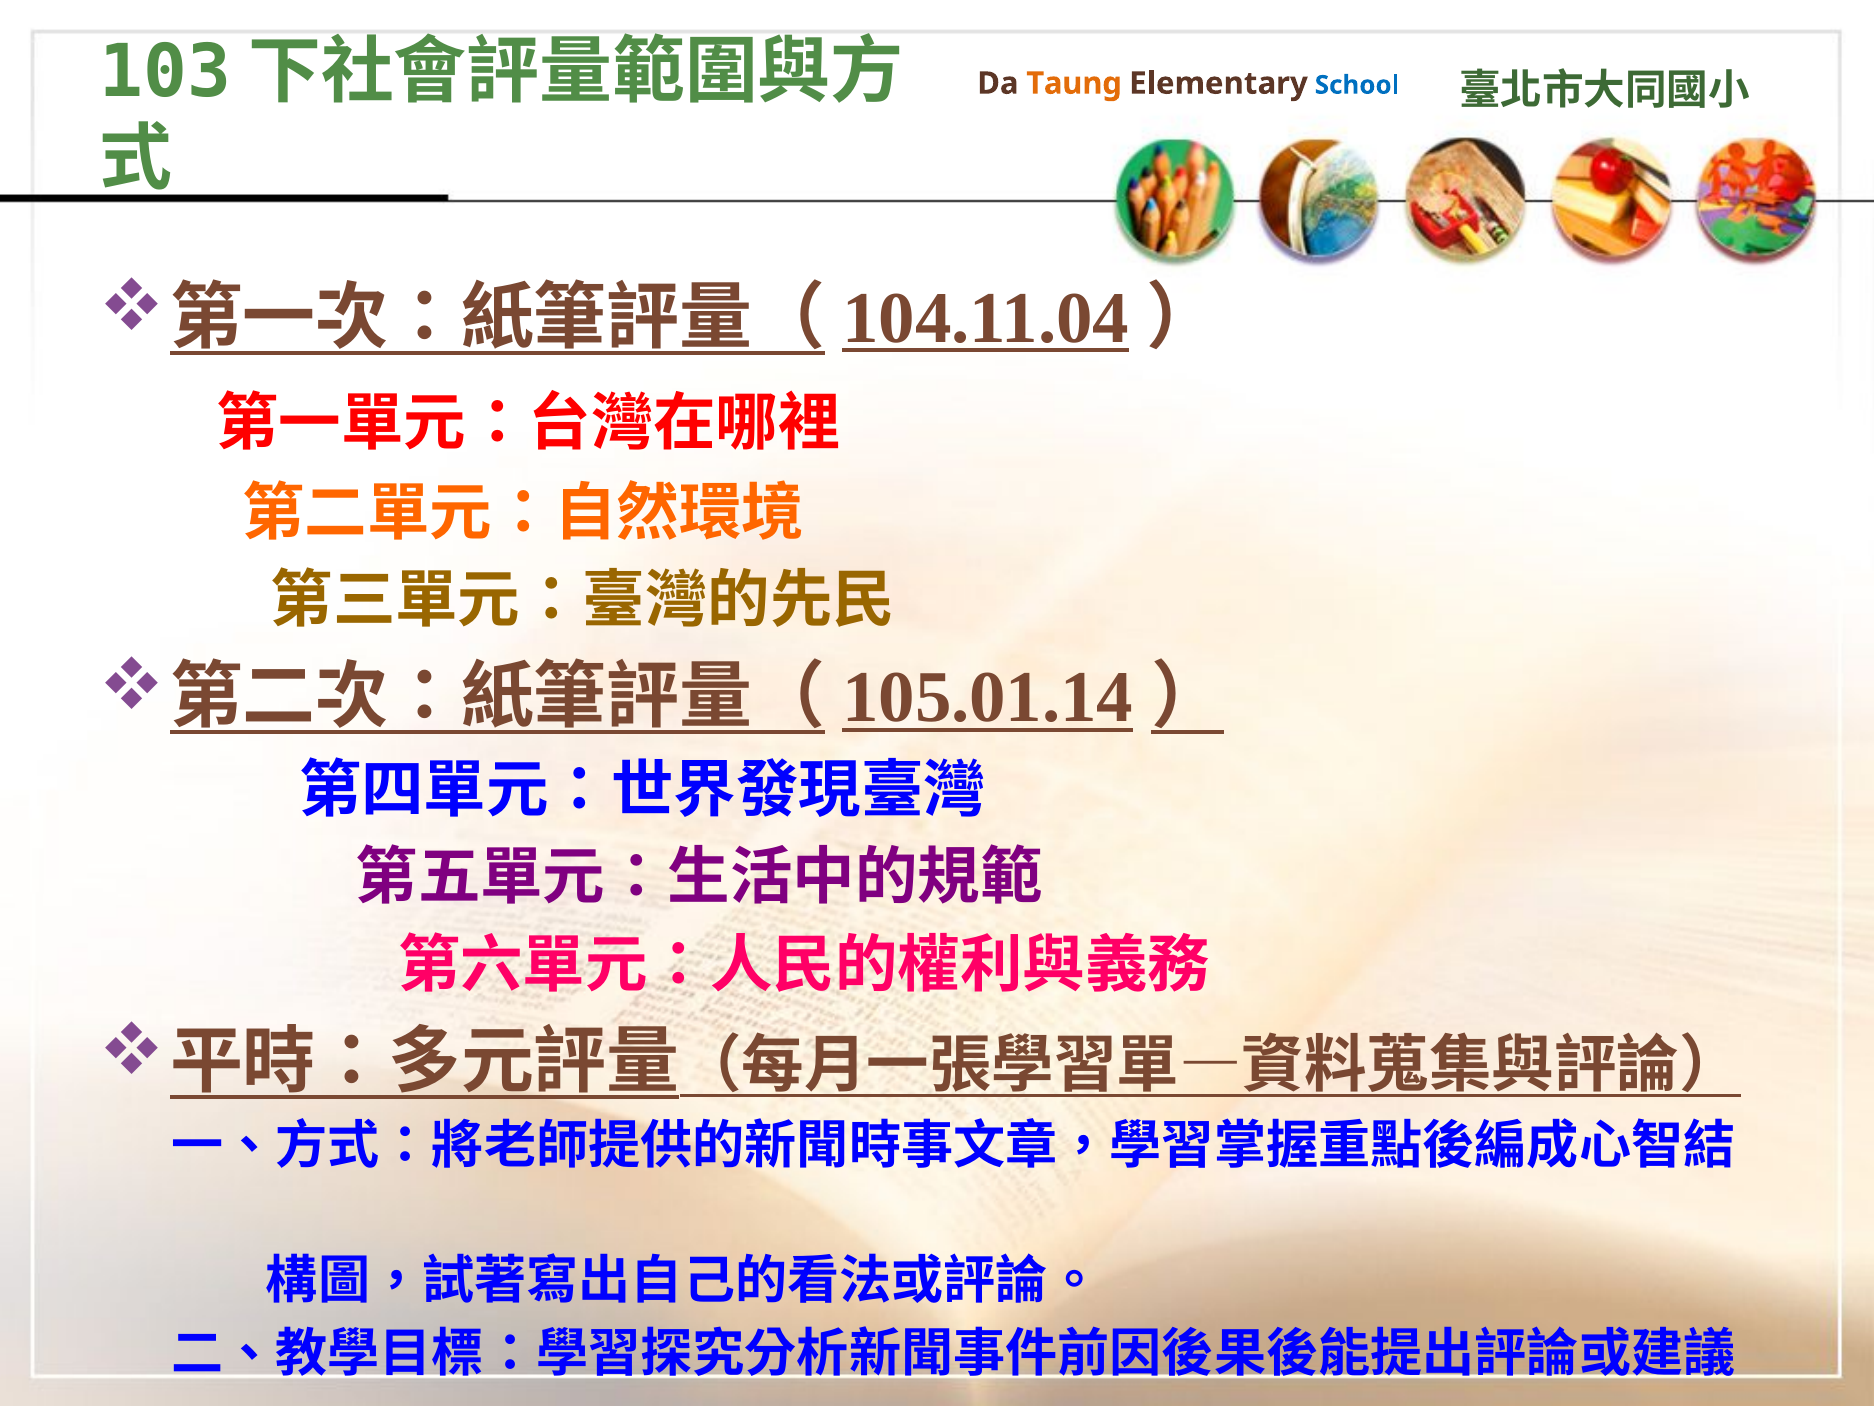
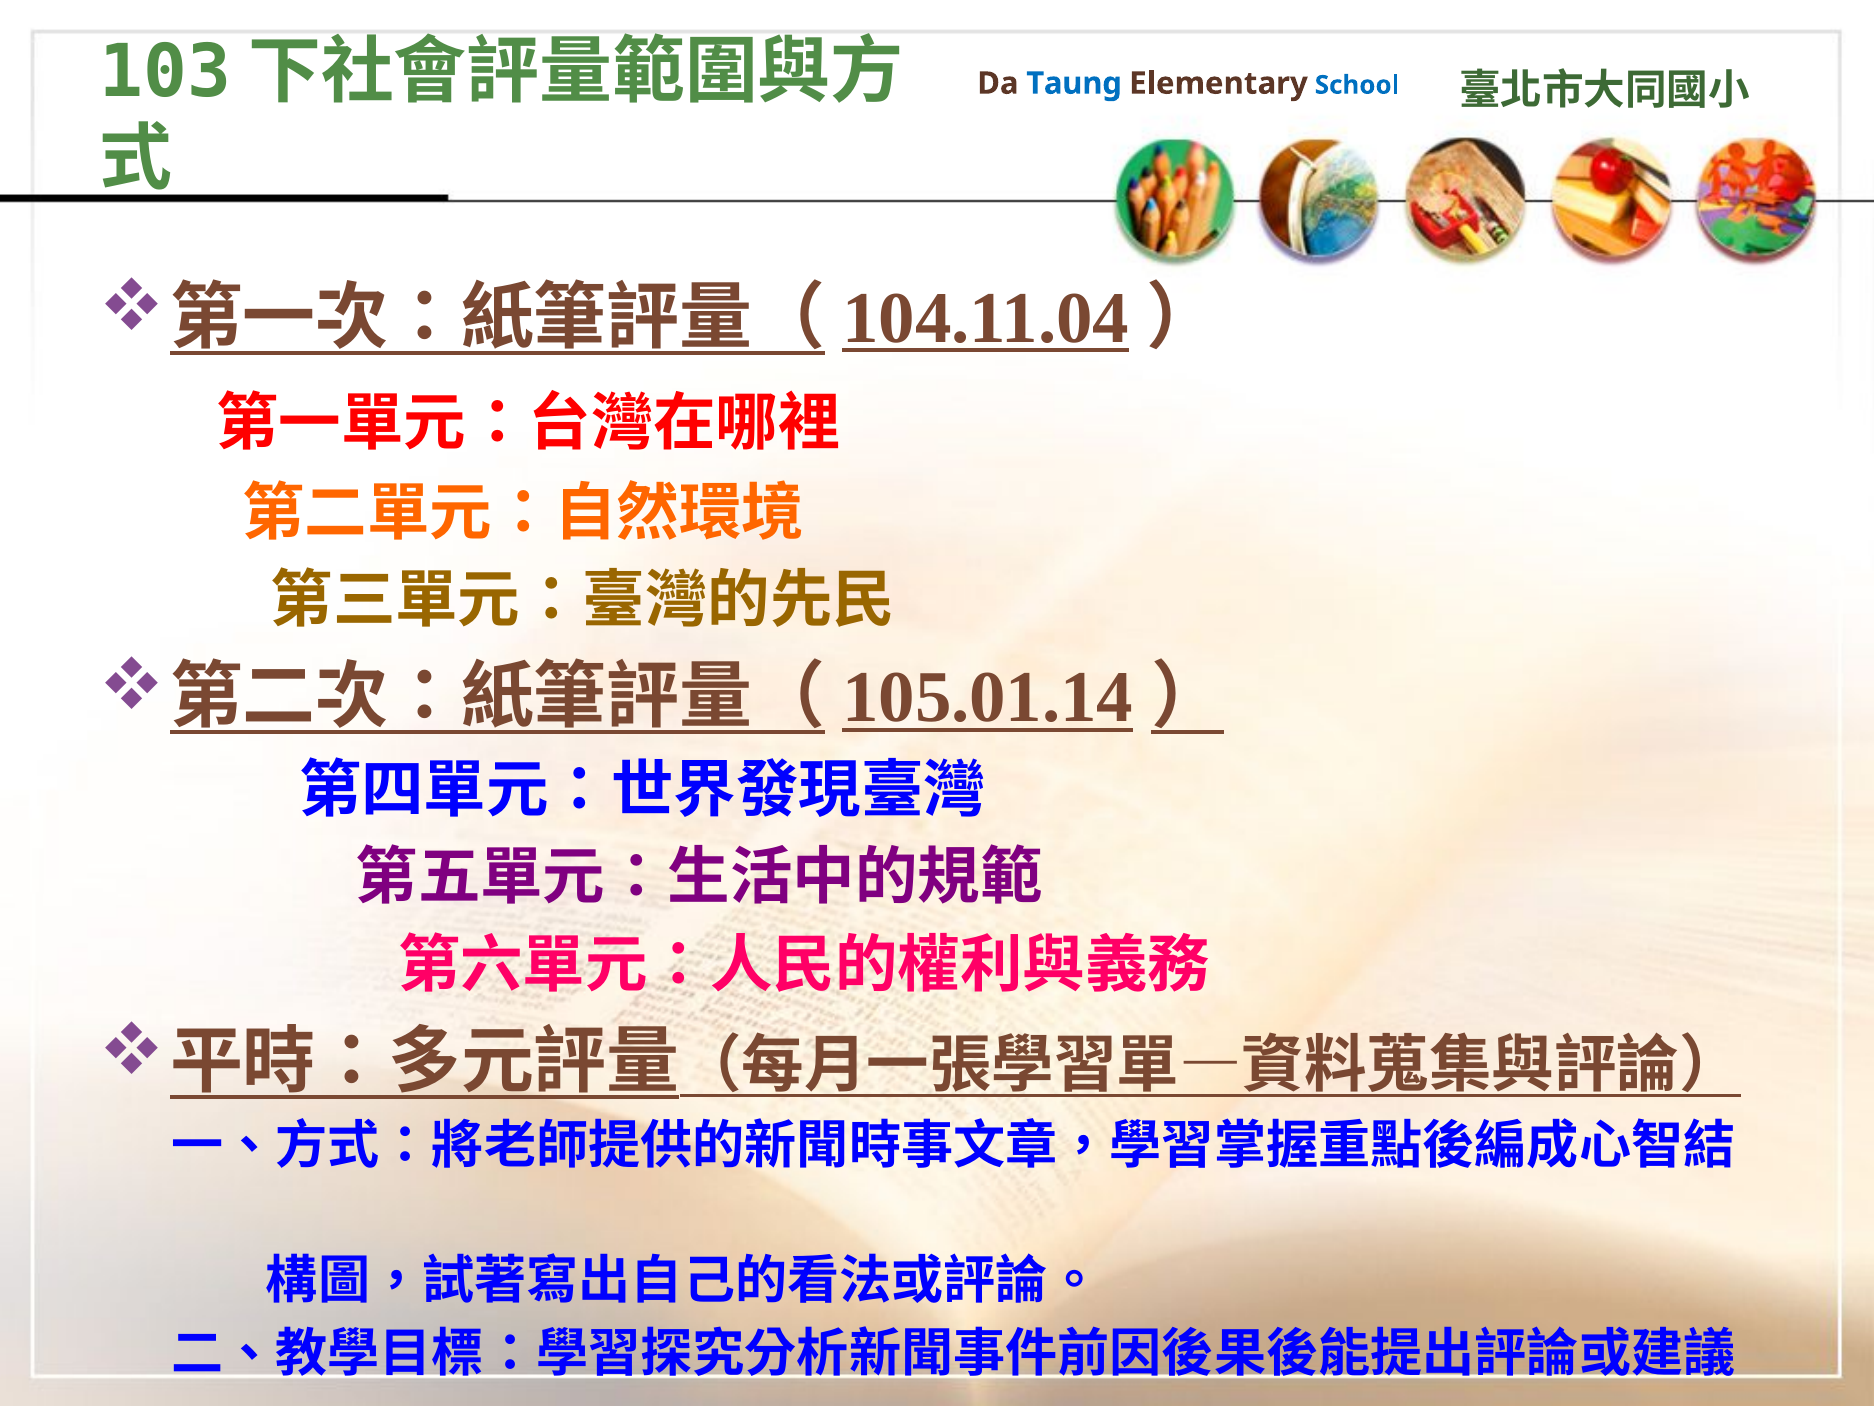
Taung colour: orange -> blue (1074, 83)
